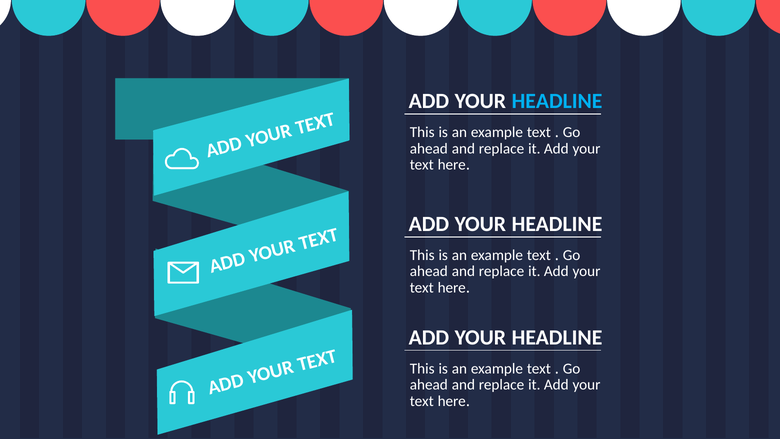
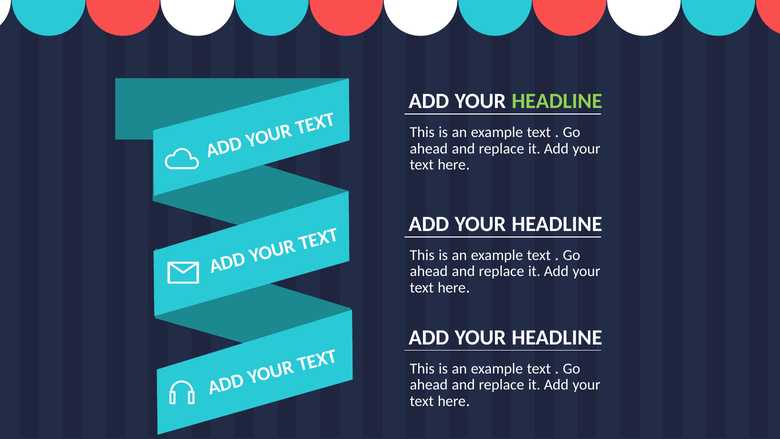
HEADLINE colour: light blue -> light green (557, 101)
